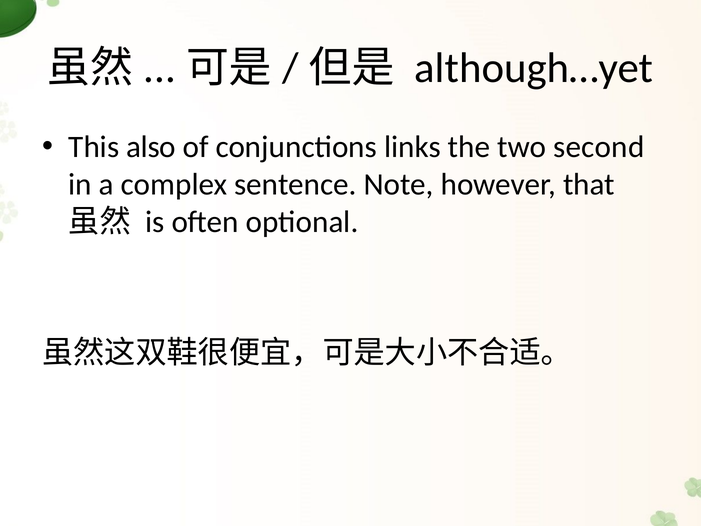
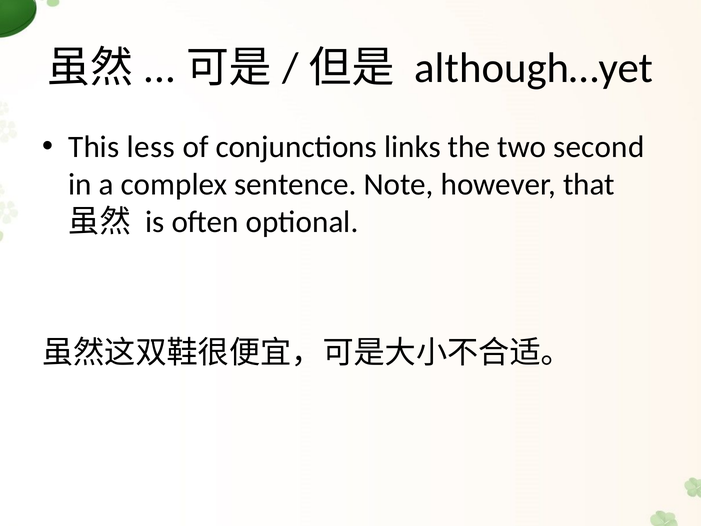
also: also -> less (151, 147)
